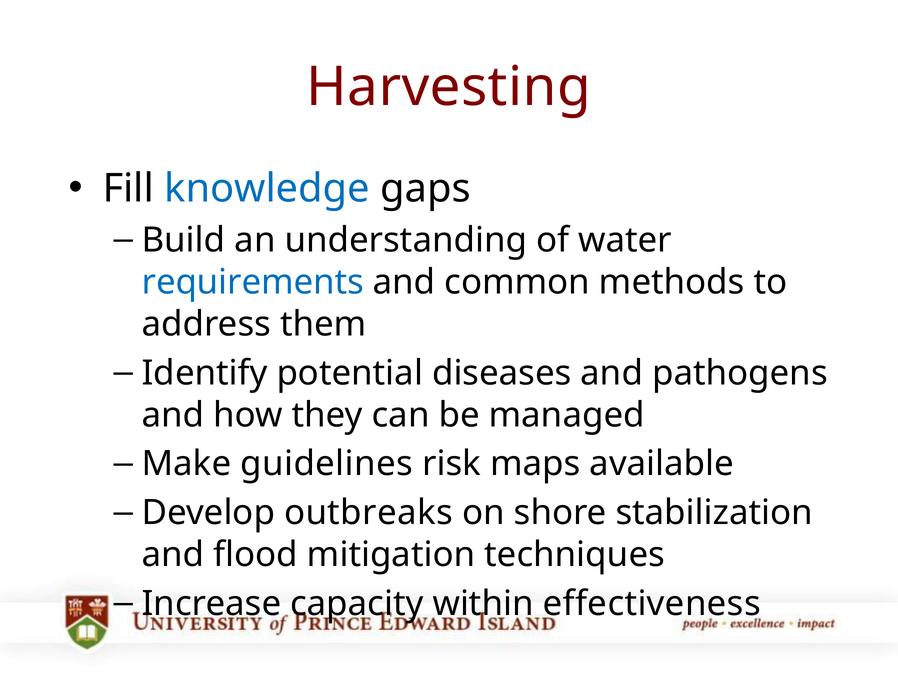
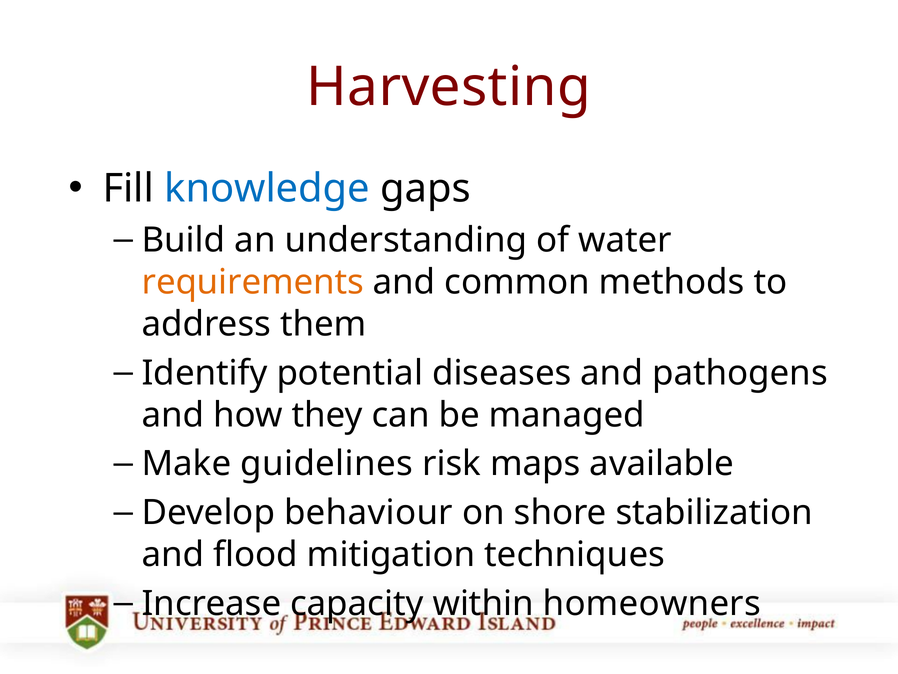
requirements colour: blue -> orange (253, 282)
outbreaks: outbreaks -> behaviour (368, 513)
effectiveness: effectiveness -> homeowners (652, 603)
